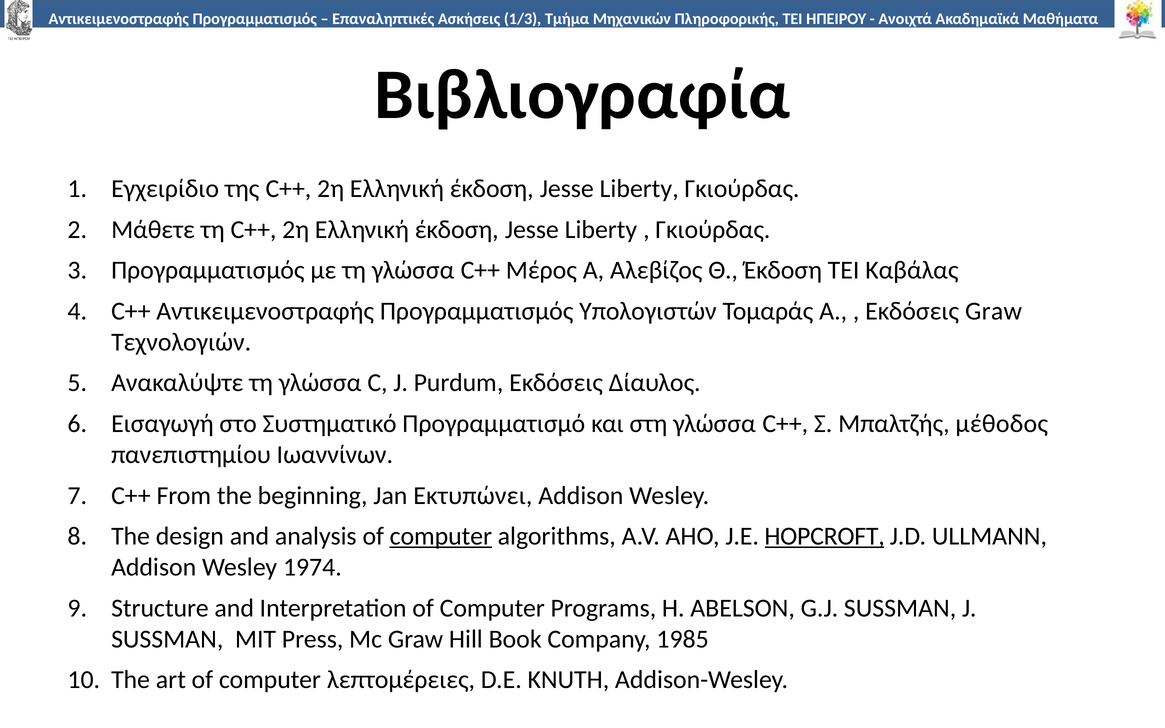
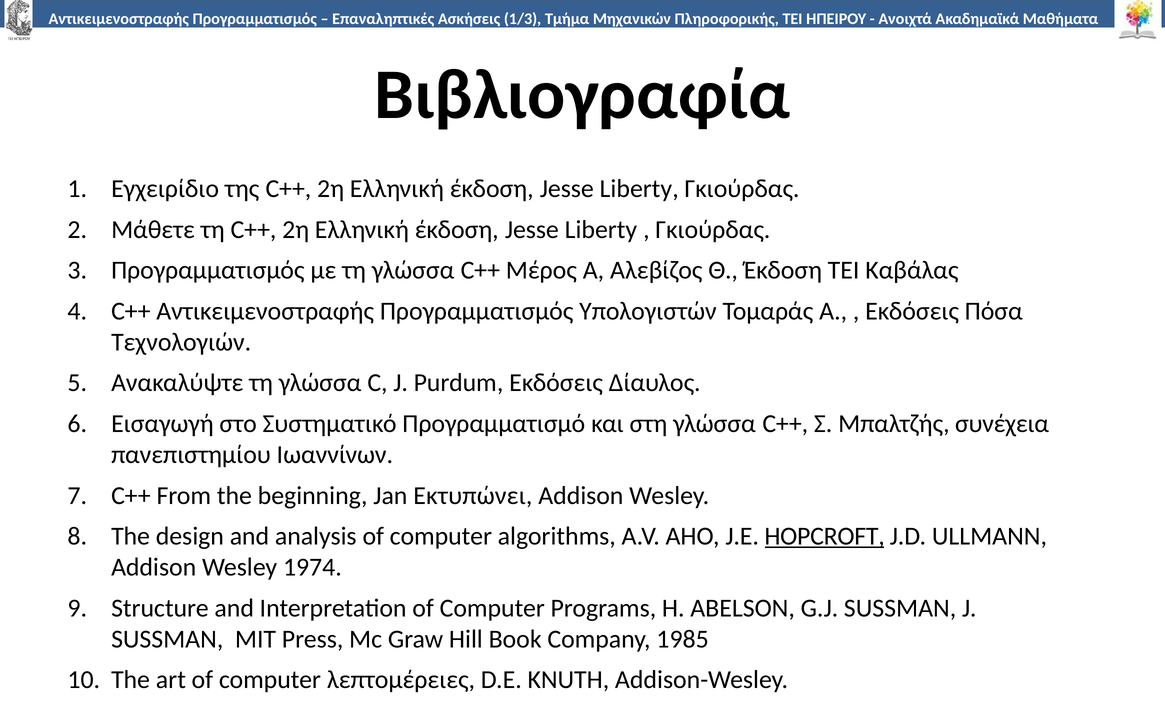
Εκδόσεις Graw: Graw -> Πόσα (994, 311)
μέθοδος: μέθοδος -> συνέχεια (1002, 424)
computer underline: present -> none (441, 536)
